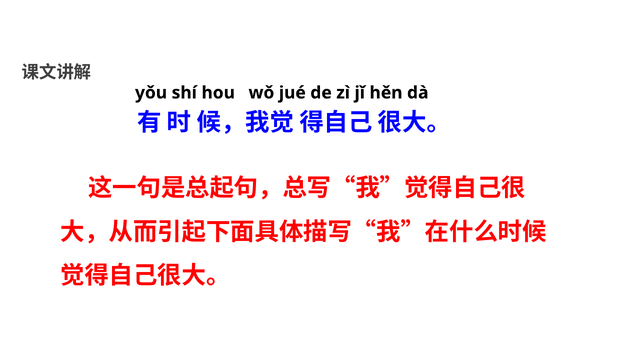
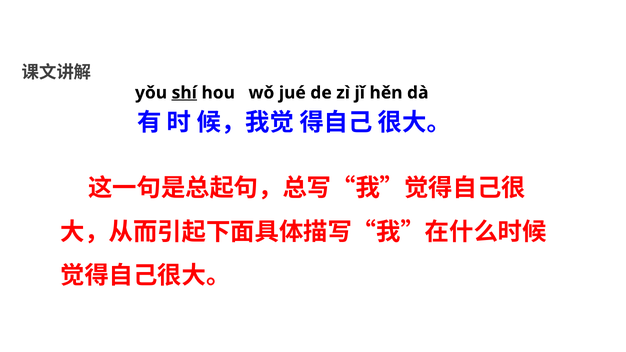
shí underline: none -> present (184, 93)
